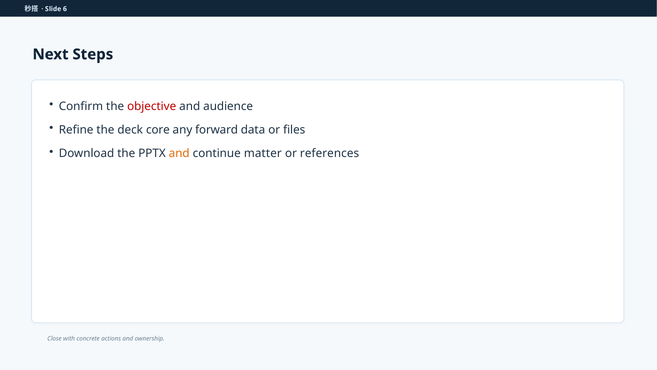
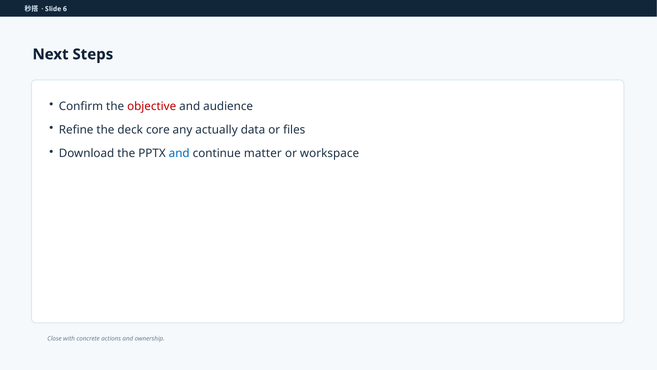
forward: forward -> actually (217, 130)
and colour: orange -> blue (179, 153)
references: references -> workspace (330, 153)
